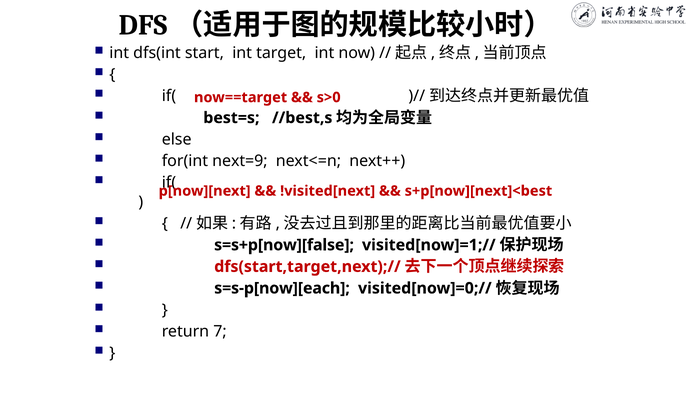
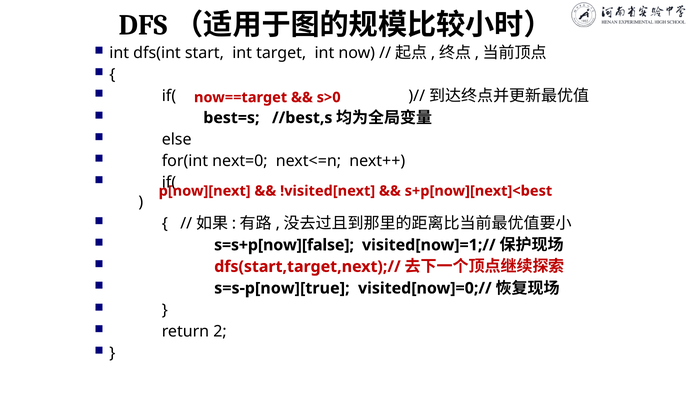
next=9: next=9 -> next=0 (240, 161)
s=s-p[now][each: s=s-p[now][each -> s=s-p[now][true (282, 288)
7: 7 -> 2 (220, 332)
